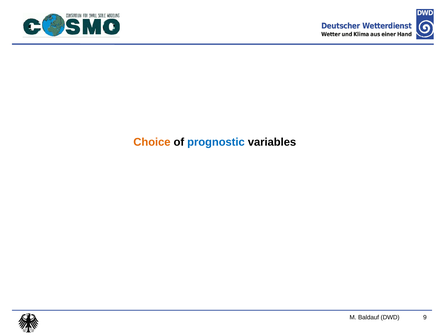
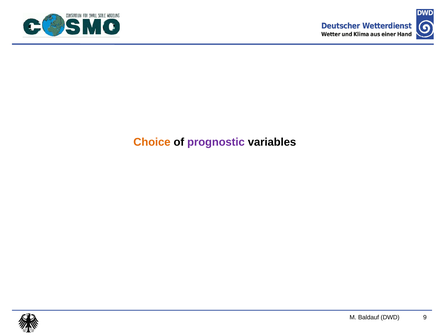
prognostic colour: blue -> purple (216, 142)
